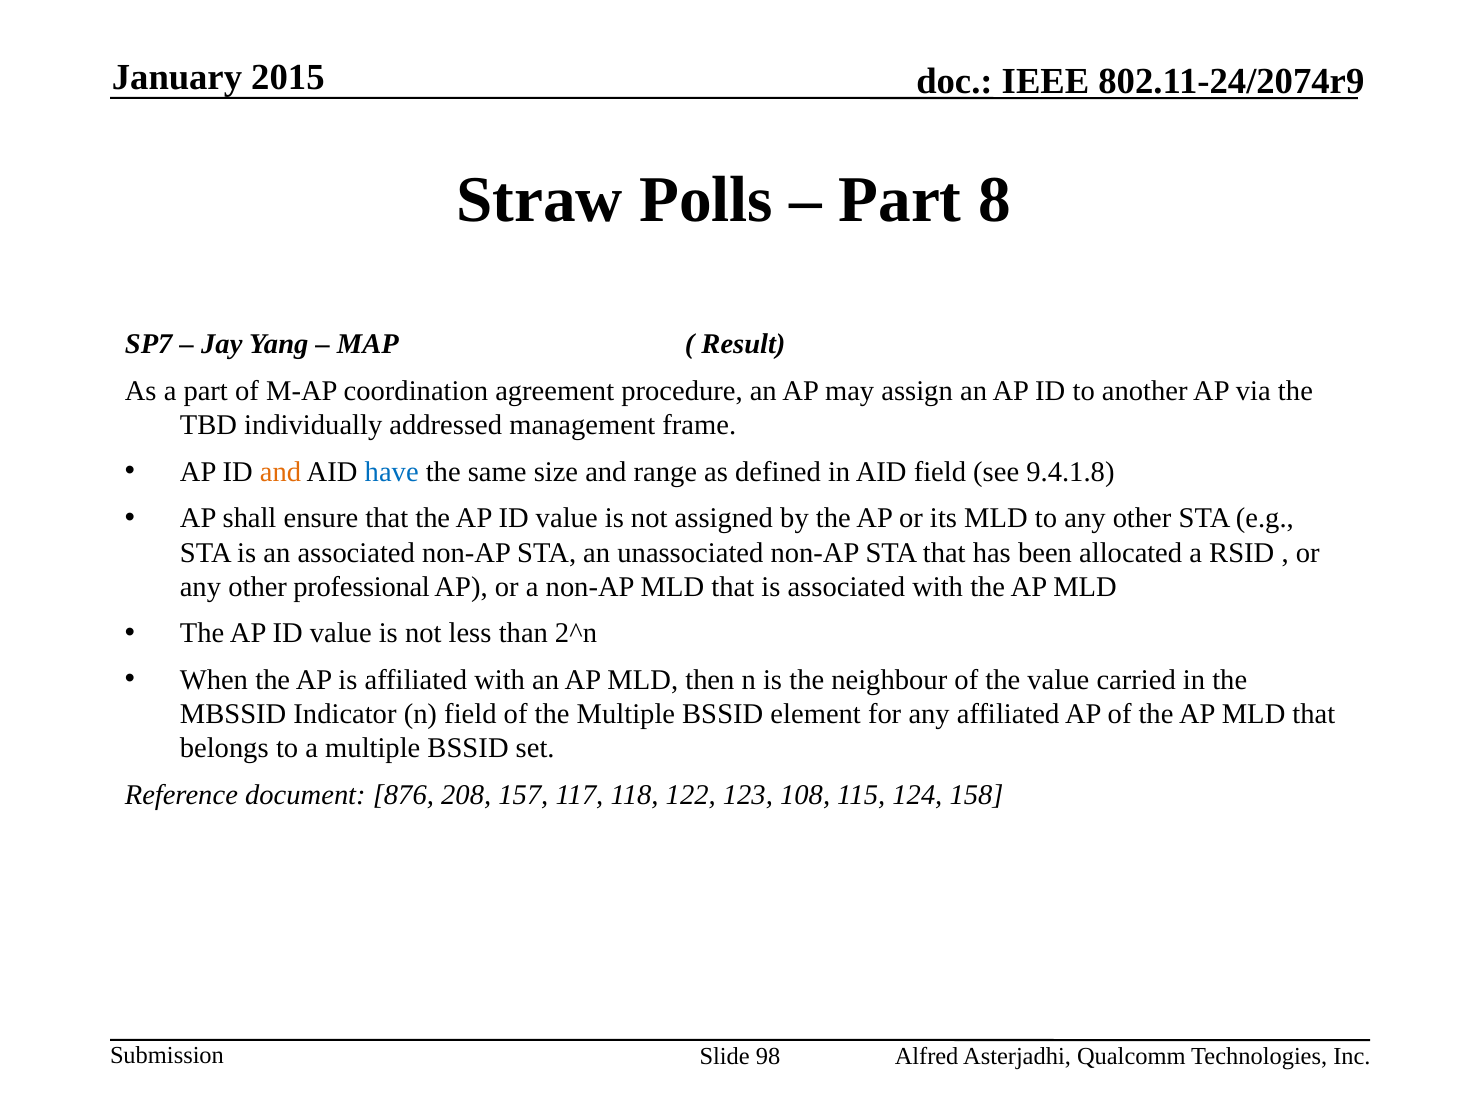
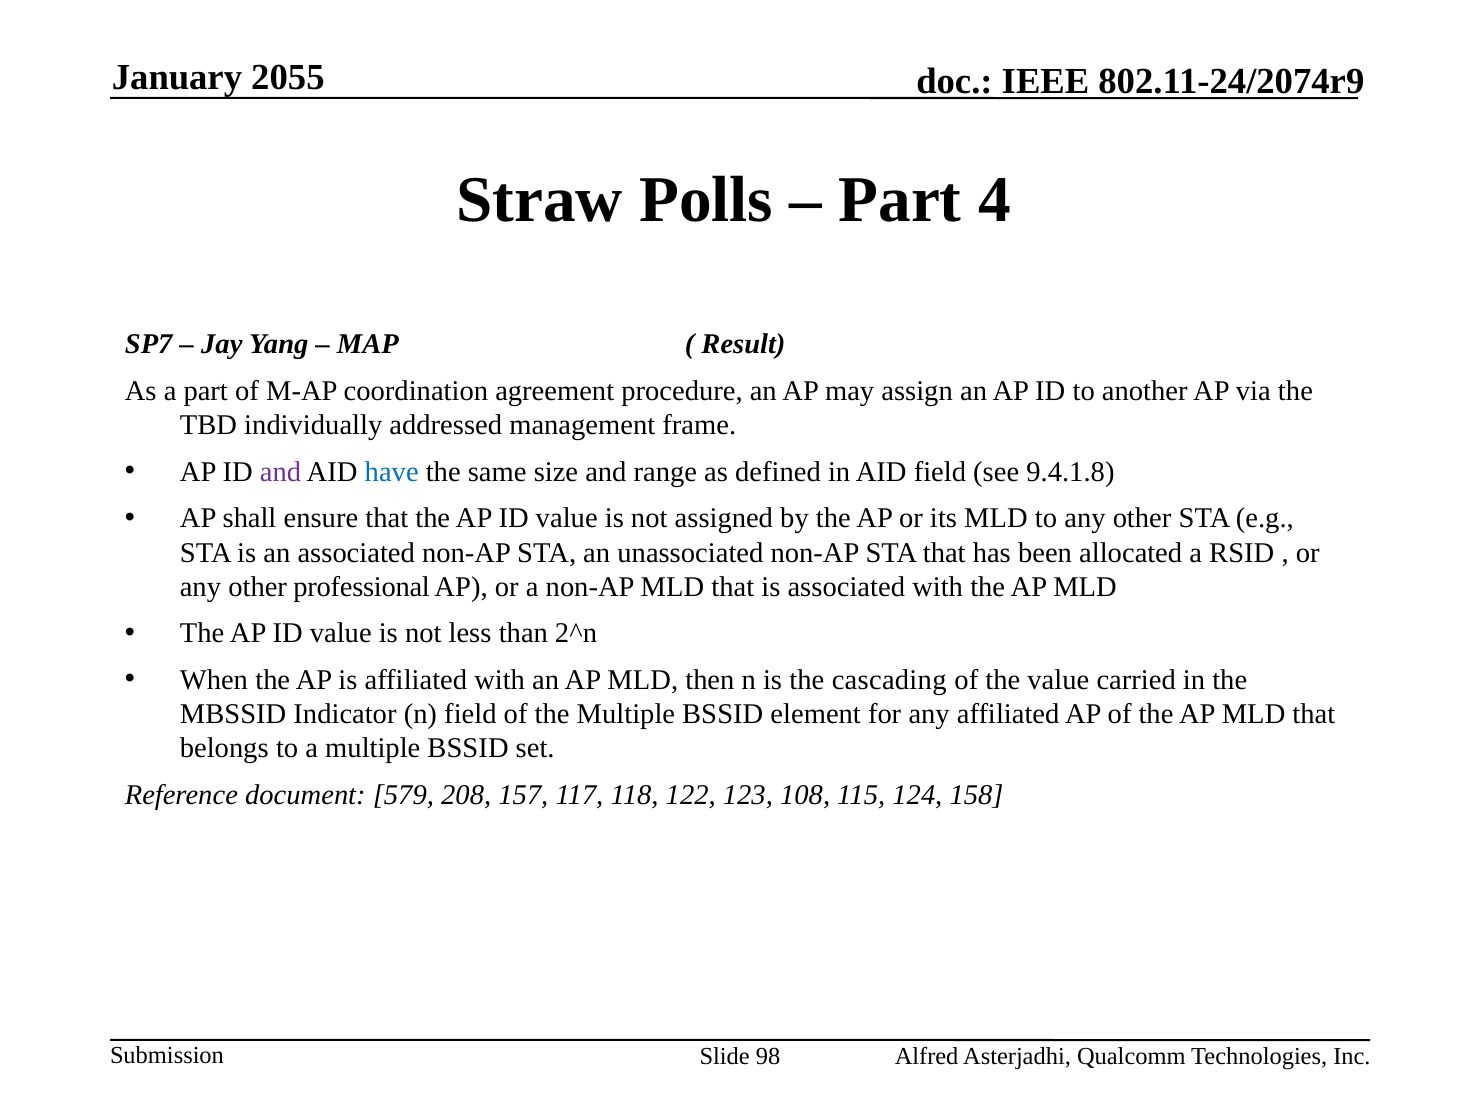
2015: 2015 -> 2055 (288, 78)
8: 8 -> 4 (994, 200)
and colour: orange -> purple (281, 472)
neighbour: neighbour -> cascading (889, 680)
876: 876 -> 579 (403, 795)
